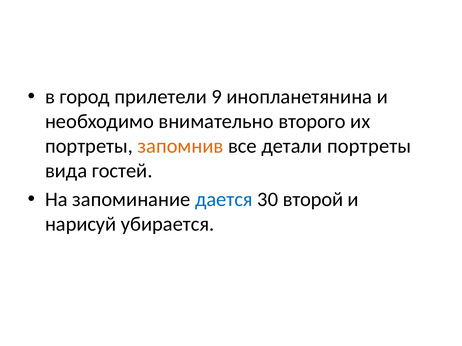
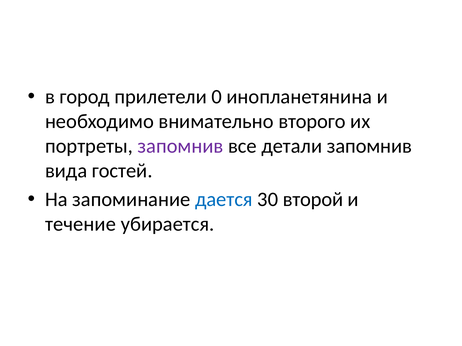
9: 9 -> 0 (217, 97)
запомнив colour: orange -> purple (181, 146)
детали портреты: портреты -> запомнив (369, 146)
нарисуй: нарисуй -> течение (81, 224)
